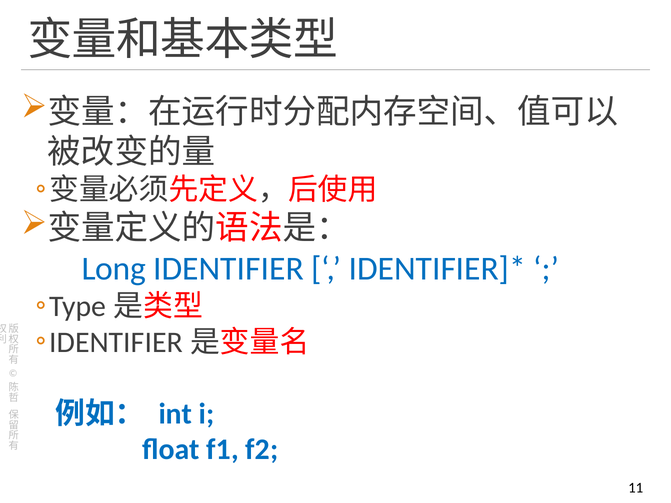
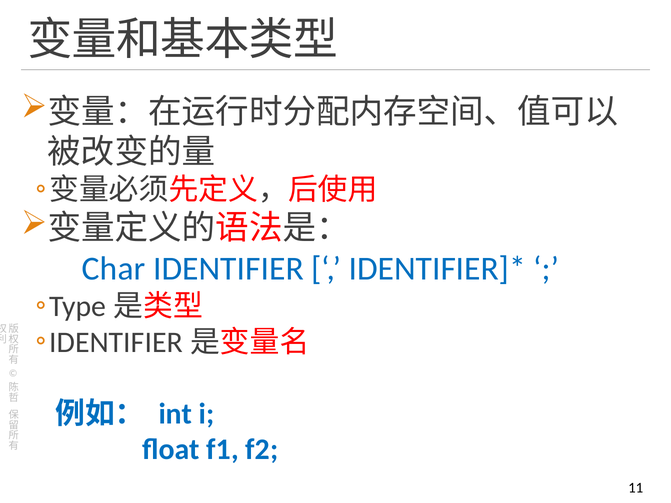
Long: Long -> Char (114, 269)
